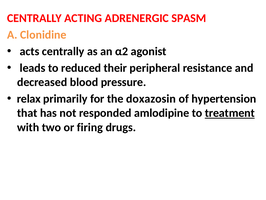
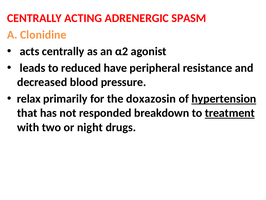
their: their -> have (115, 68)
hypertension underline: none -> present (224, 99)
amlodipine: amlodipine -> breakdown (162, 113)
firing: firing -> night (90, 127)
